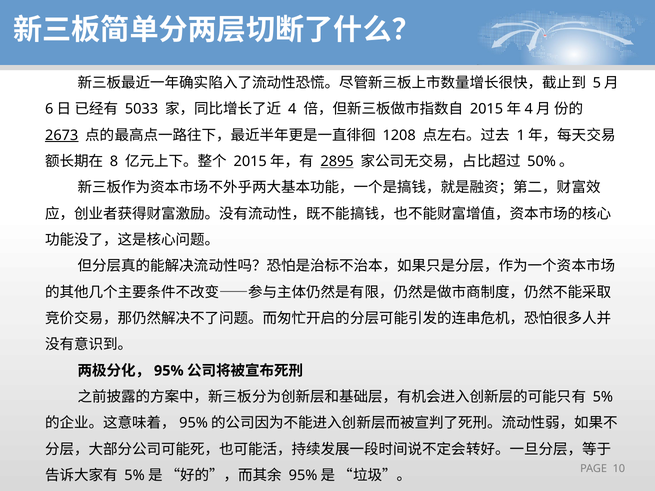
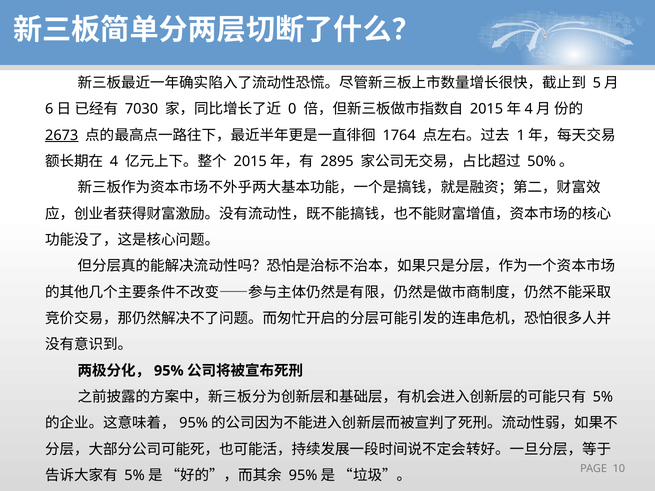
5033: 5033 -> 7030 (141, 109)
4: 4 -> 0 (292, 109)
1208: 1208 -> 1764 (399, 135)
8: 8 -> 4 (114, 162)
2895 underline: present -> none (337, 162)
